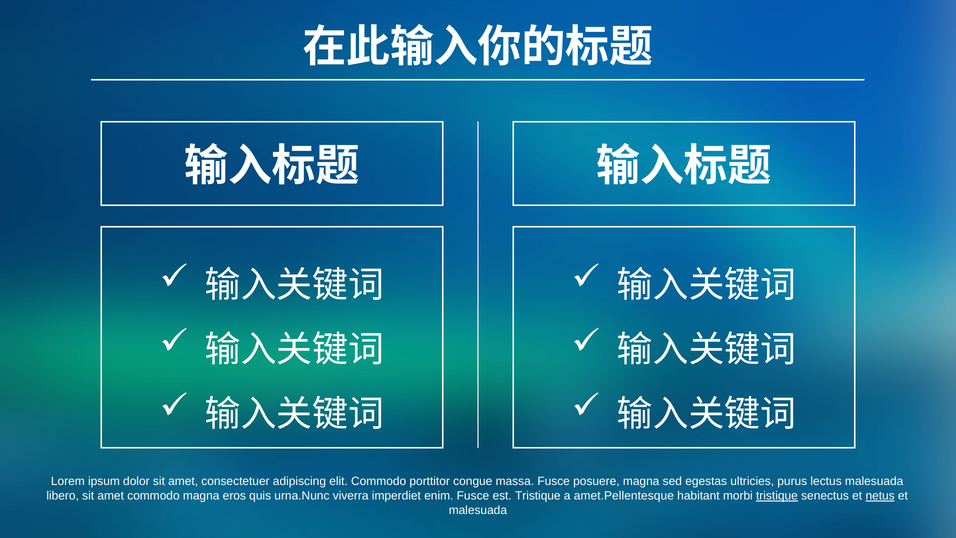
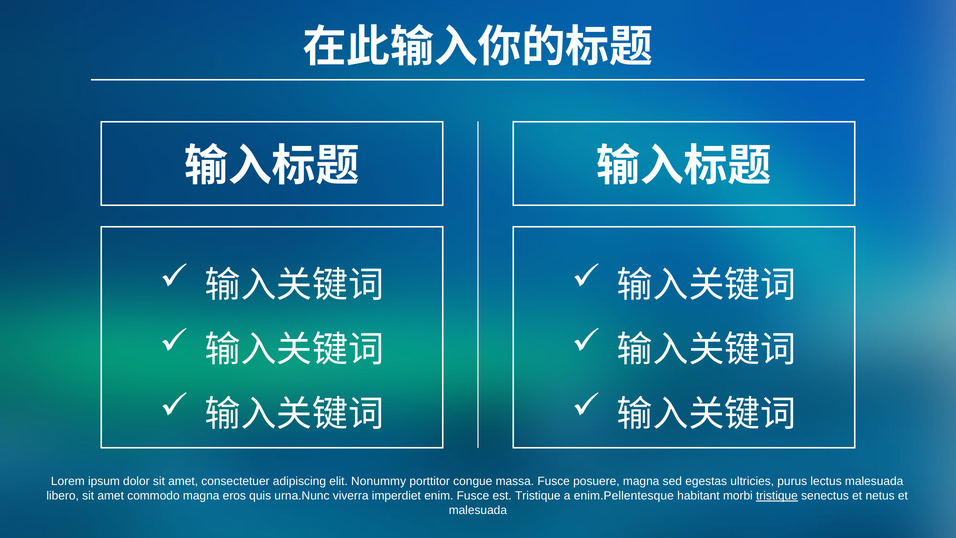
elit Commodo: Commodo -> Nonummy (379, 481)
amet.Pellentesque: amet.Pellentesque -> enim.Pellentesque (624, 496)
netus underline: present -> none (880, 496)
